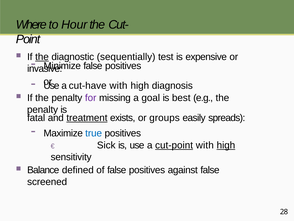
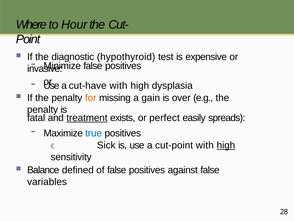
the underline: present -> none (42, 57)
sequentially: sequentially -> hypothyroid (126, 57)
diagnosis: diagnosis -> dysplasia (172, 85)
for colour: purple -> orange (91, 98)
goal: goal -> gain (151, 98)
best: best -> over (181, 98)
groups: groups -> perfect (164, 118)
cut-point underline: present -> none (174, 145)
screened: screened -> variables (47, 182)
